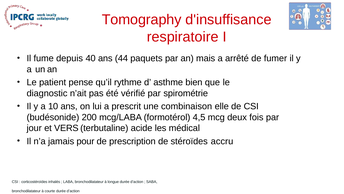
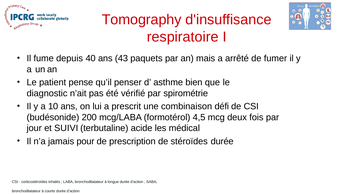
44: 44 -> 43 (121, 58)
rythme: rythme -> penser (128, 82)
elle: elle -> défi (222, 106)
VERS: VERS -> SUIVI (66, 128)
stéroïdes accru: accru -> durée (222, 141)
